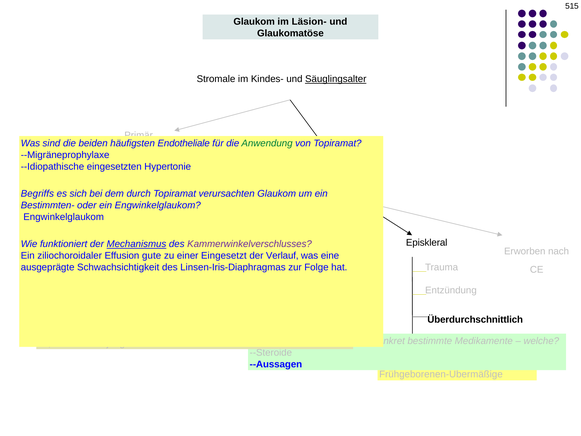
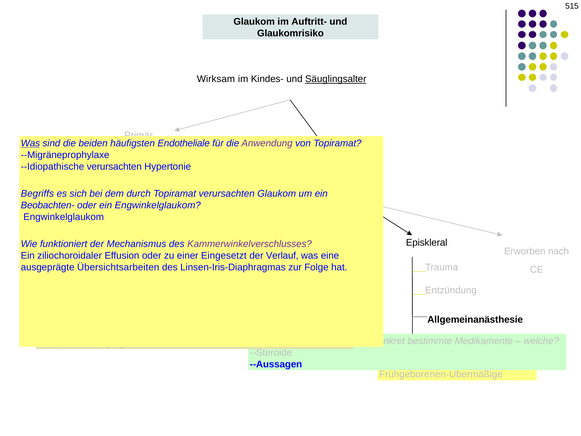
Läsion-: Läsion- -> Auftritt- (309, 22)
Glaukomatöse: Glaukomatöse -> Glaukomrisiko (290, 33)
Stromale: Stromale -> Wirksam (216, 79)
Was underline: none -> present (30, 143)
Anwendung colour: green -> purple (267, 143)
eingesetzten: eingesetzten -> verursachten (114, 166)
Bestimmten-: Bestimmten- -> Beobachten- (48, 205)
Mechanismus underline: present -> none (136, 244)
Effusion gute: gute -> oder (152, 256)
Schwachsichtigkeit: Schwachsichtigkeit -> Übersichtsarbeiten (118, 267)
Überdurchschnittlich: Überdurchschnittlich -> Allgemeinanästhesie (475, 319)
